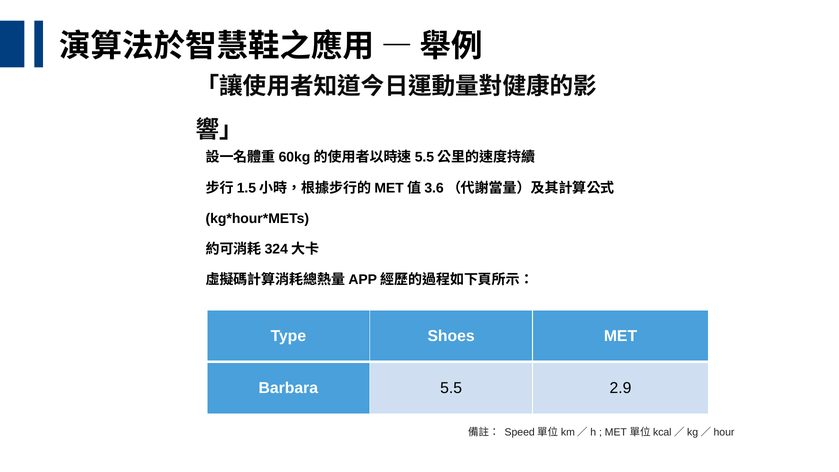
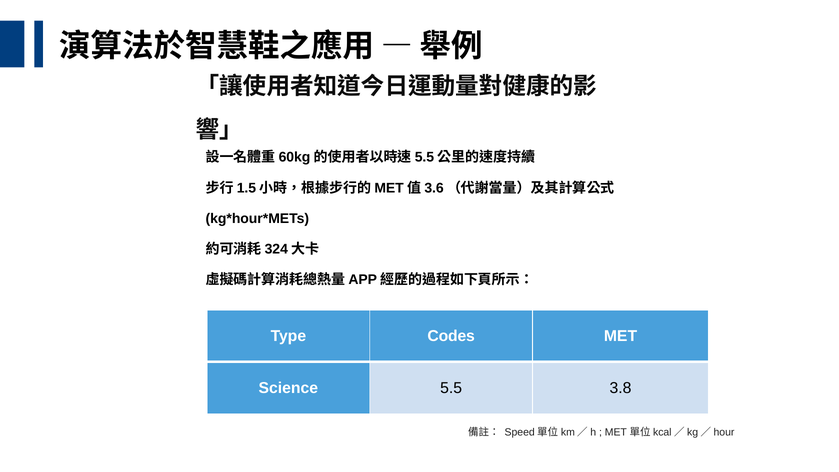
Shoes: Shoes -> Codes (451, 336)
Barbara: Barbara -> Science (288, 388)
2.9: 2.9 -> 3.8 (620, 388)
